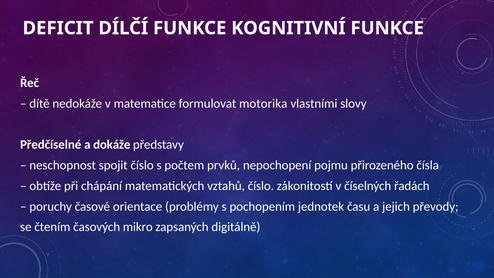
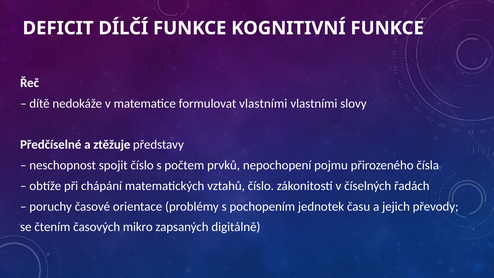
formulovat motorika: motorika -> vlastními (263, 103)
dokáže: dokáže -> ztěžuje (112, 145)
